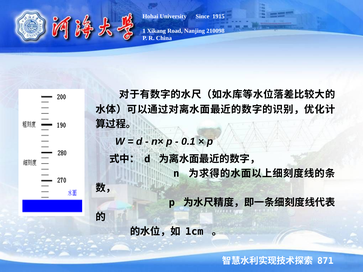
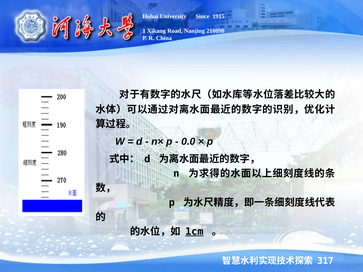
0.1: 0.1 -> 0.0 (188, 142)
1cm underline: none -> present (194, 232)
871: 871 -> 317 (325, 261)
